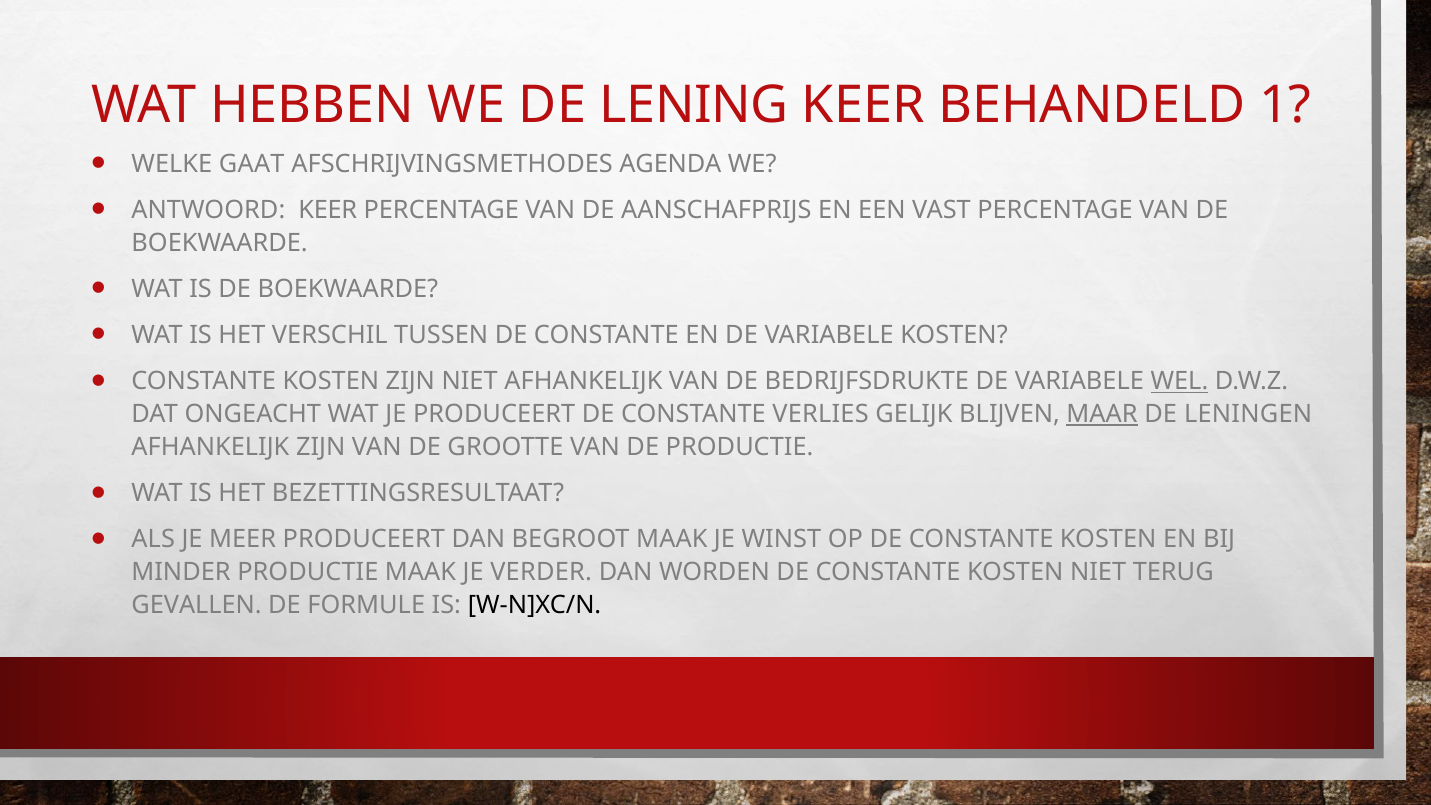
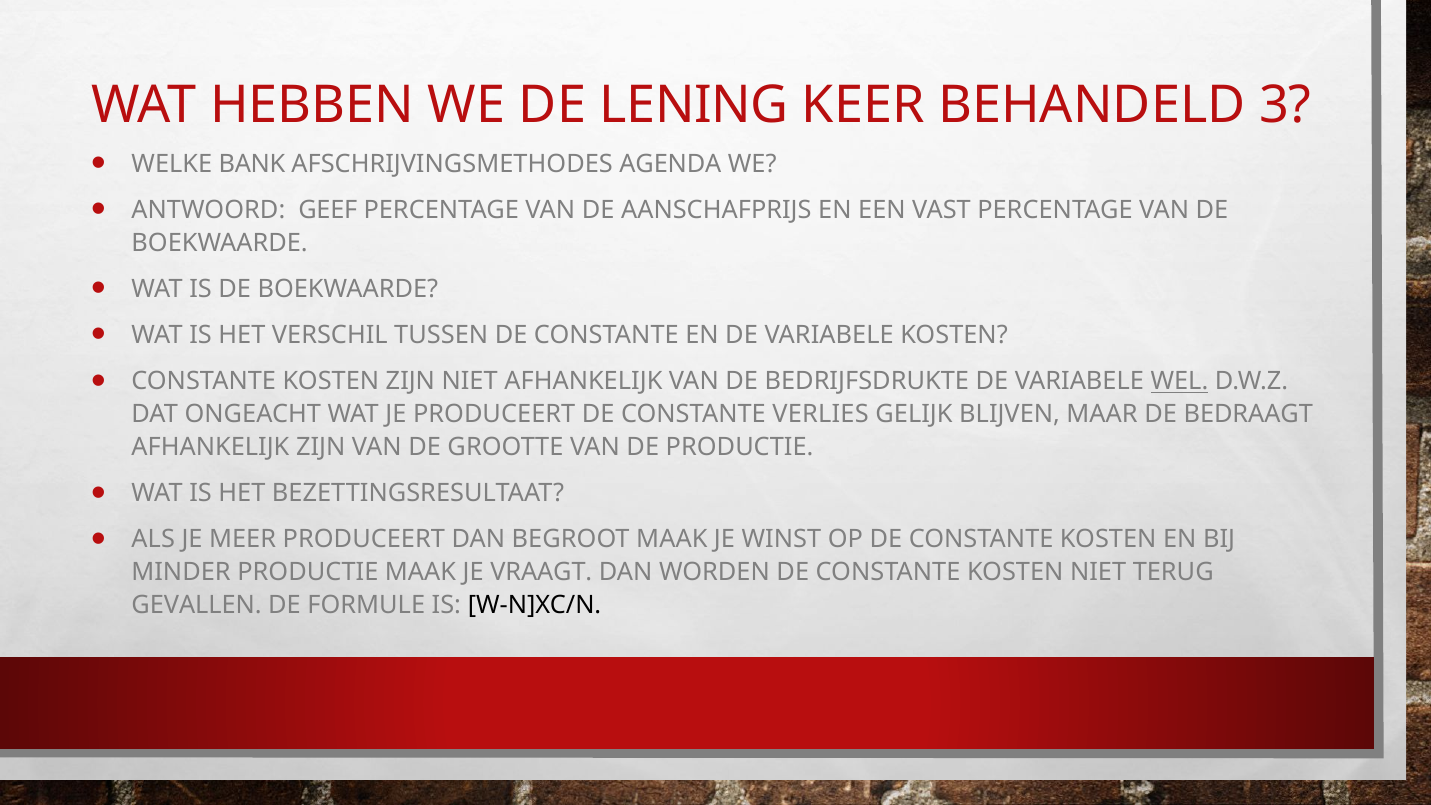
1: 1 -> 3 (1285, 105)
GAAT: GAAT -> BANK (252, 164)
ANTWOORD KEER: KEER -> GEEF (328, 210)
MAAR underline: present -> none (1102, 414)
LENINGEN: LENINGEN -> BEDRAAGT (1248, 414)
VERDER: VERDER -> VRAAGT (541, 572)
